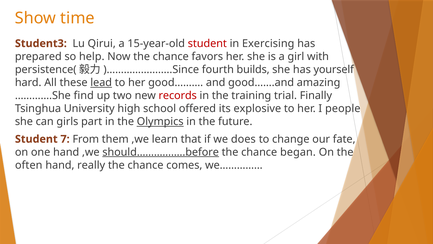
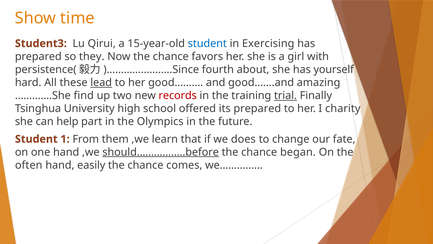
student colour: red -> blue (207, 43)
help: help -> they (92, 56)
builds: builds -> about (253, 69)
trial underline: none -> present (285, 95)
its explosive: explosive -> prepared (257, 108)
people: people -> charity (343, 108)
girls: girls -> help (67, 121)
Olympics underline: present -> none (160, 121)
7: 7 -> 1 (65, 139)
really: really -> easily (91, 165)
